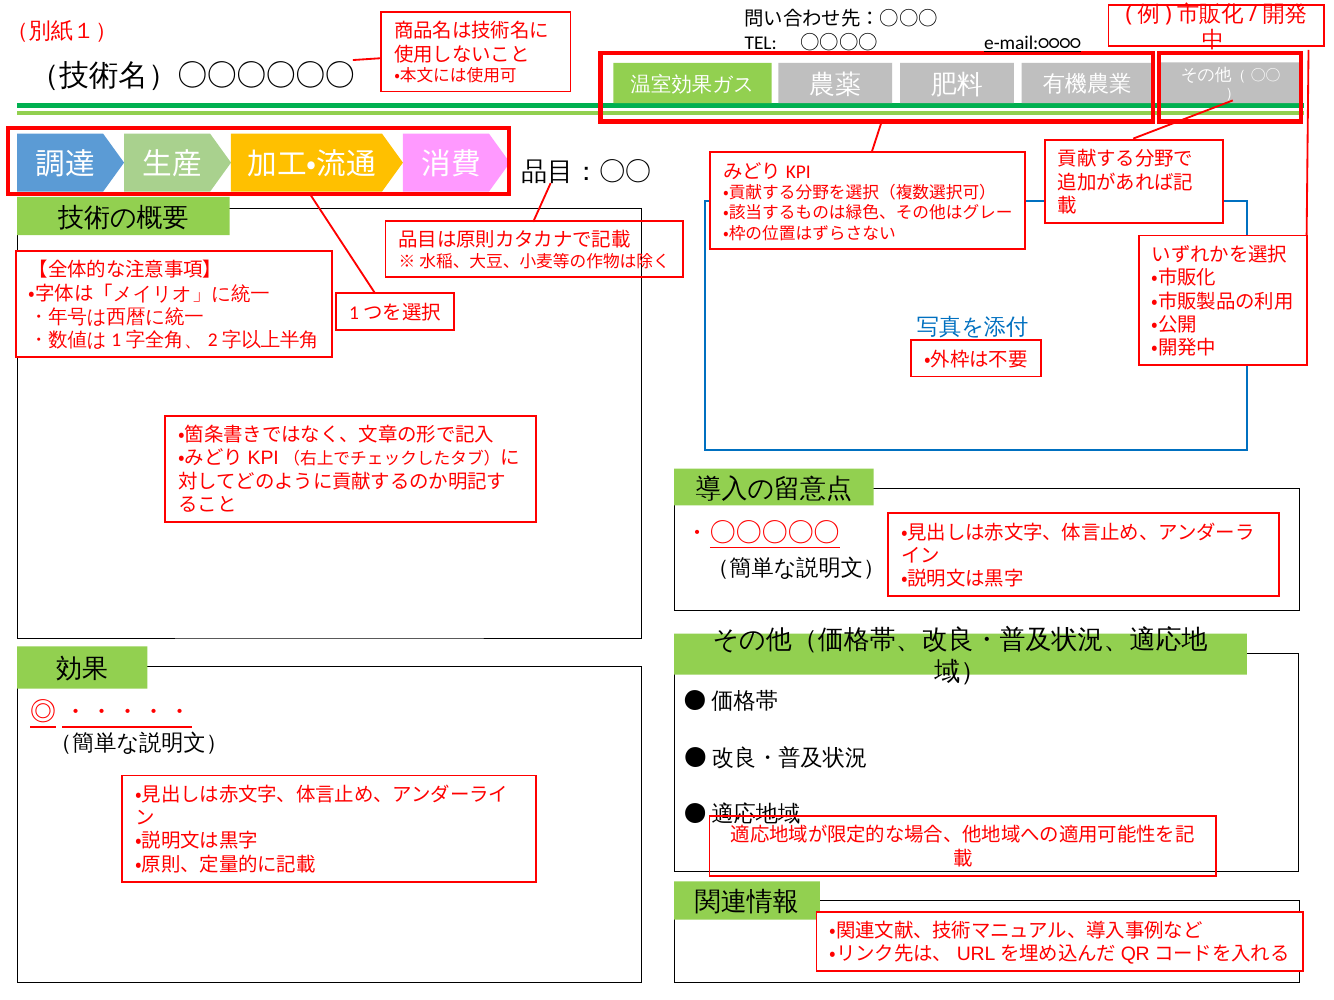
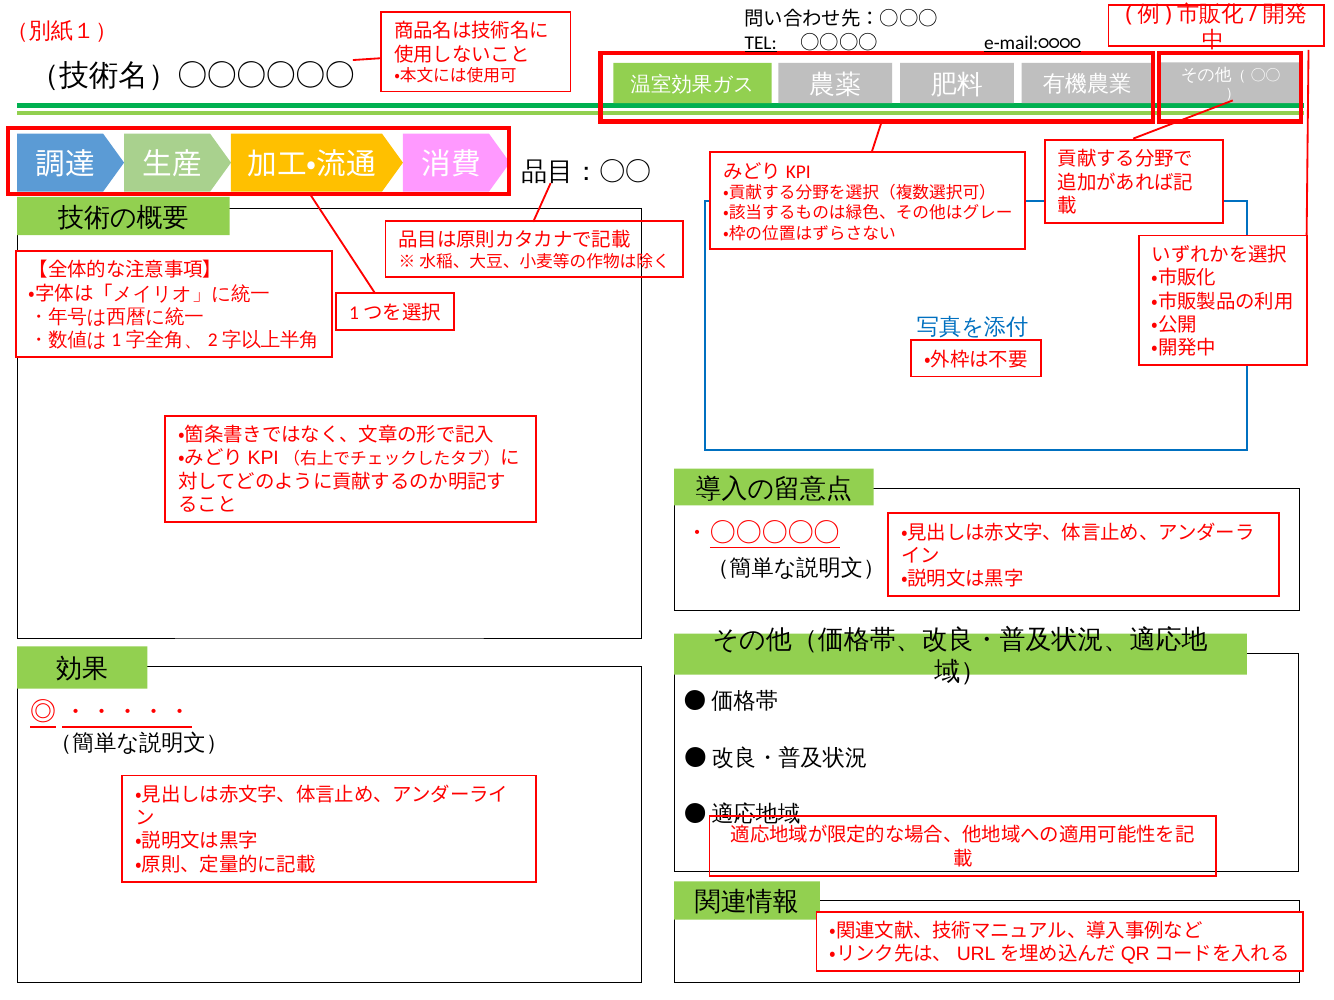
TEL underline: none -> present (761, 43)
